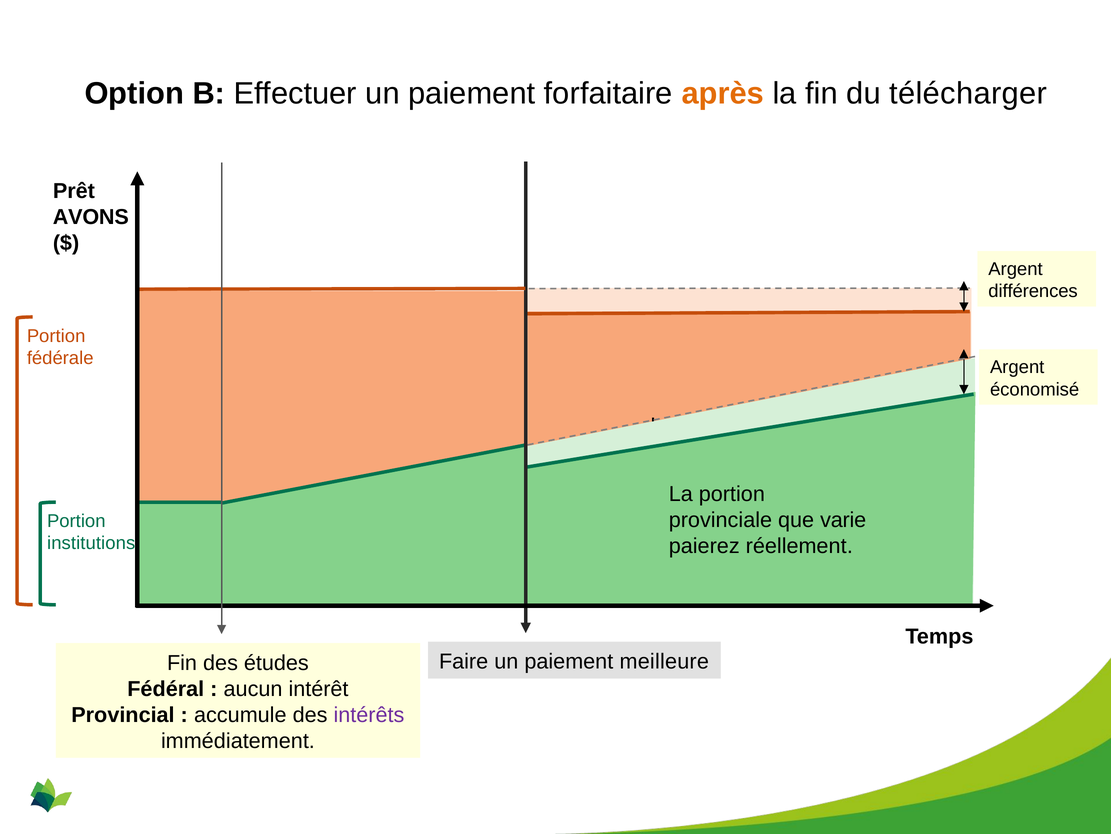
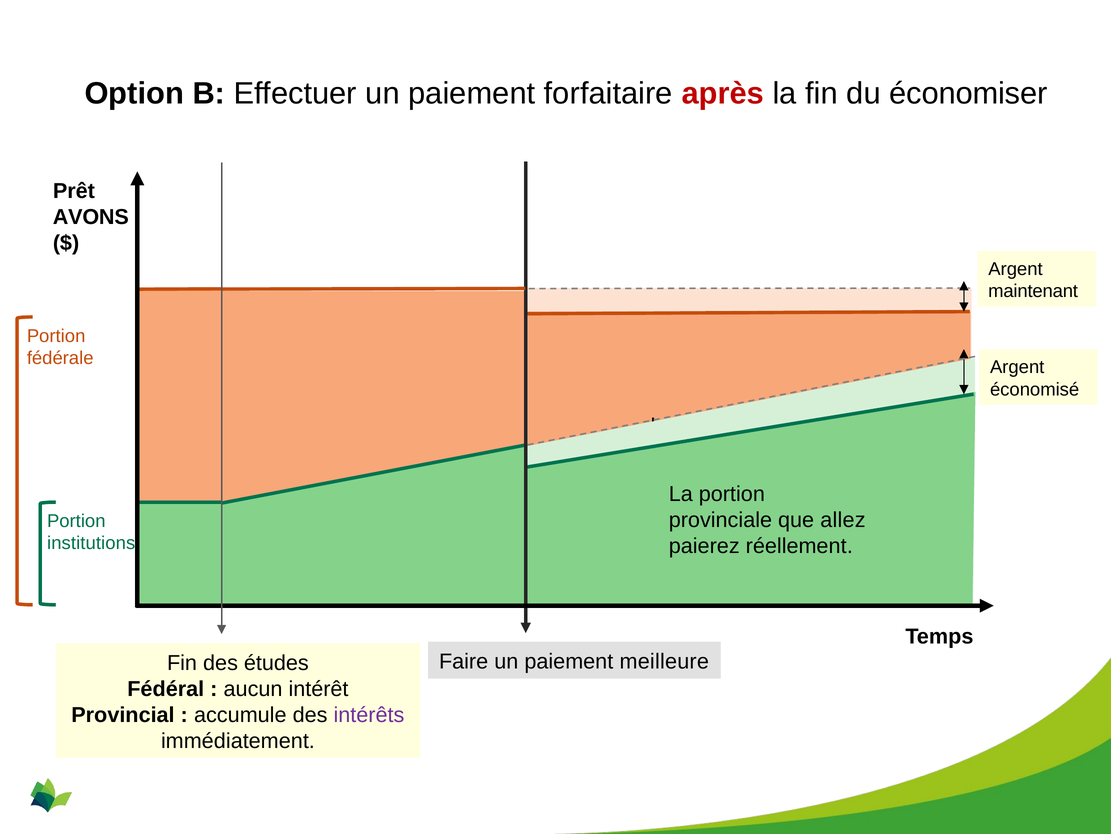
après colour: orange -> red (723, 94)
télécharger: télécharger -> économiser (968, 94)
différences: différences -> maintenant (1033, 291)
varie: varie -> allez (843, 520)
